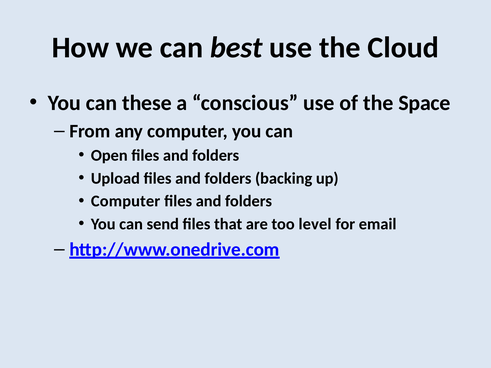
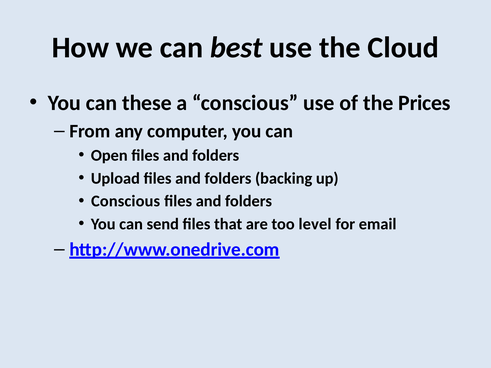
Space: Space -> Prices (424, 103)
Computer: Computer -> Conscious (126, 201)
